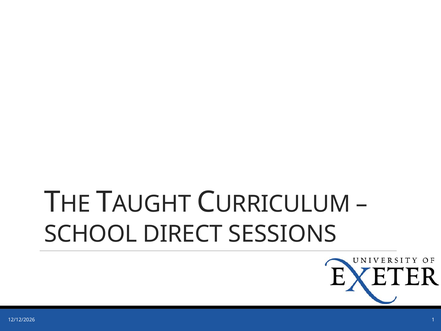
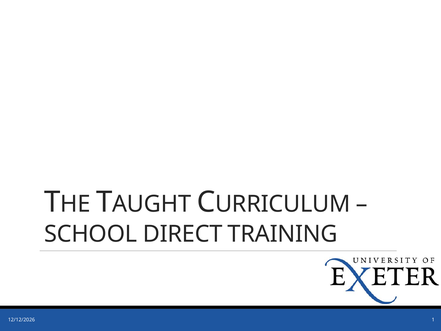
SESSIONS: SESSIONS -> TRAINING (283, 234)
